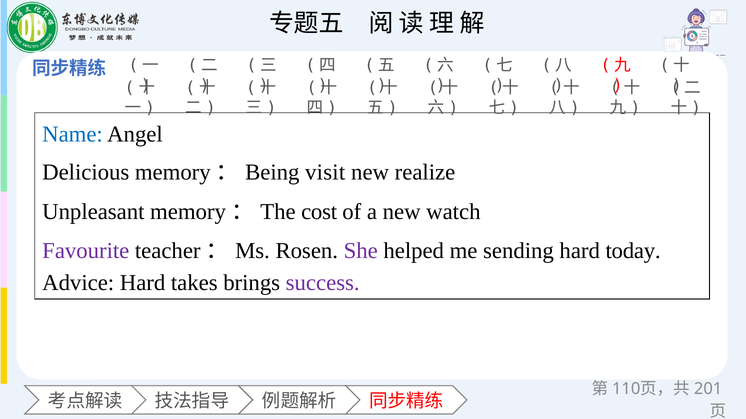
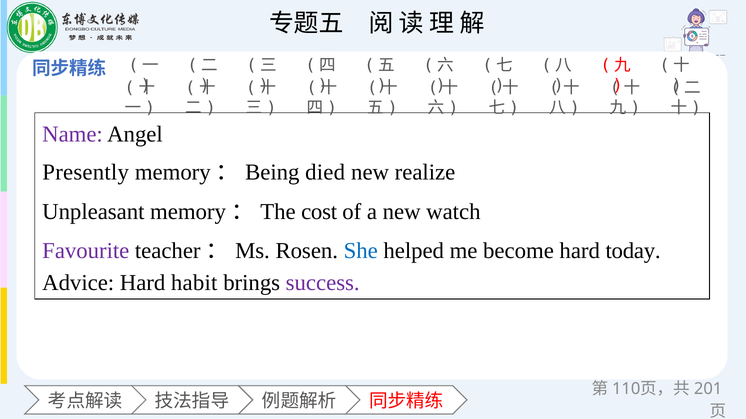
Name colour: blue -> purple (73, 134)
Delicious: Delicious -> Presently (86, 172)
visit: visit -> died (325, 172)
She colour: purple -> blue (361, 251)
sending: sending -> become (518, 251)
takes: takes -> habit (194, 283)
